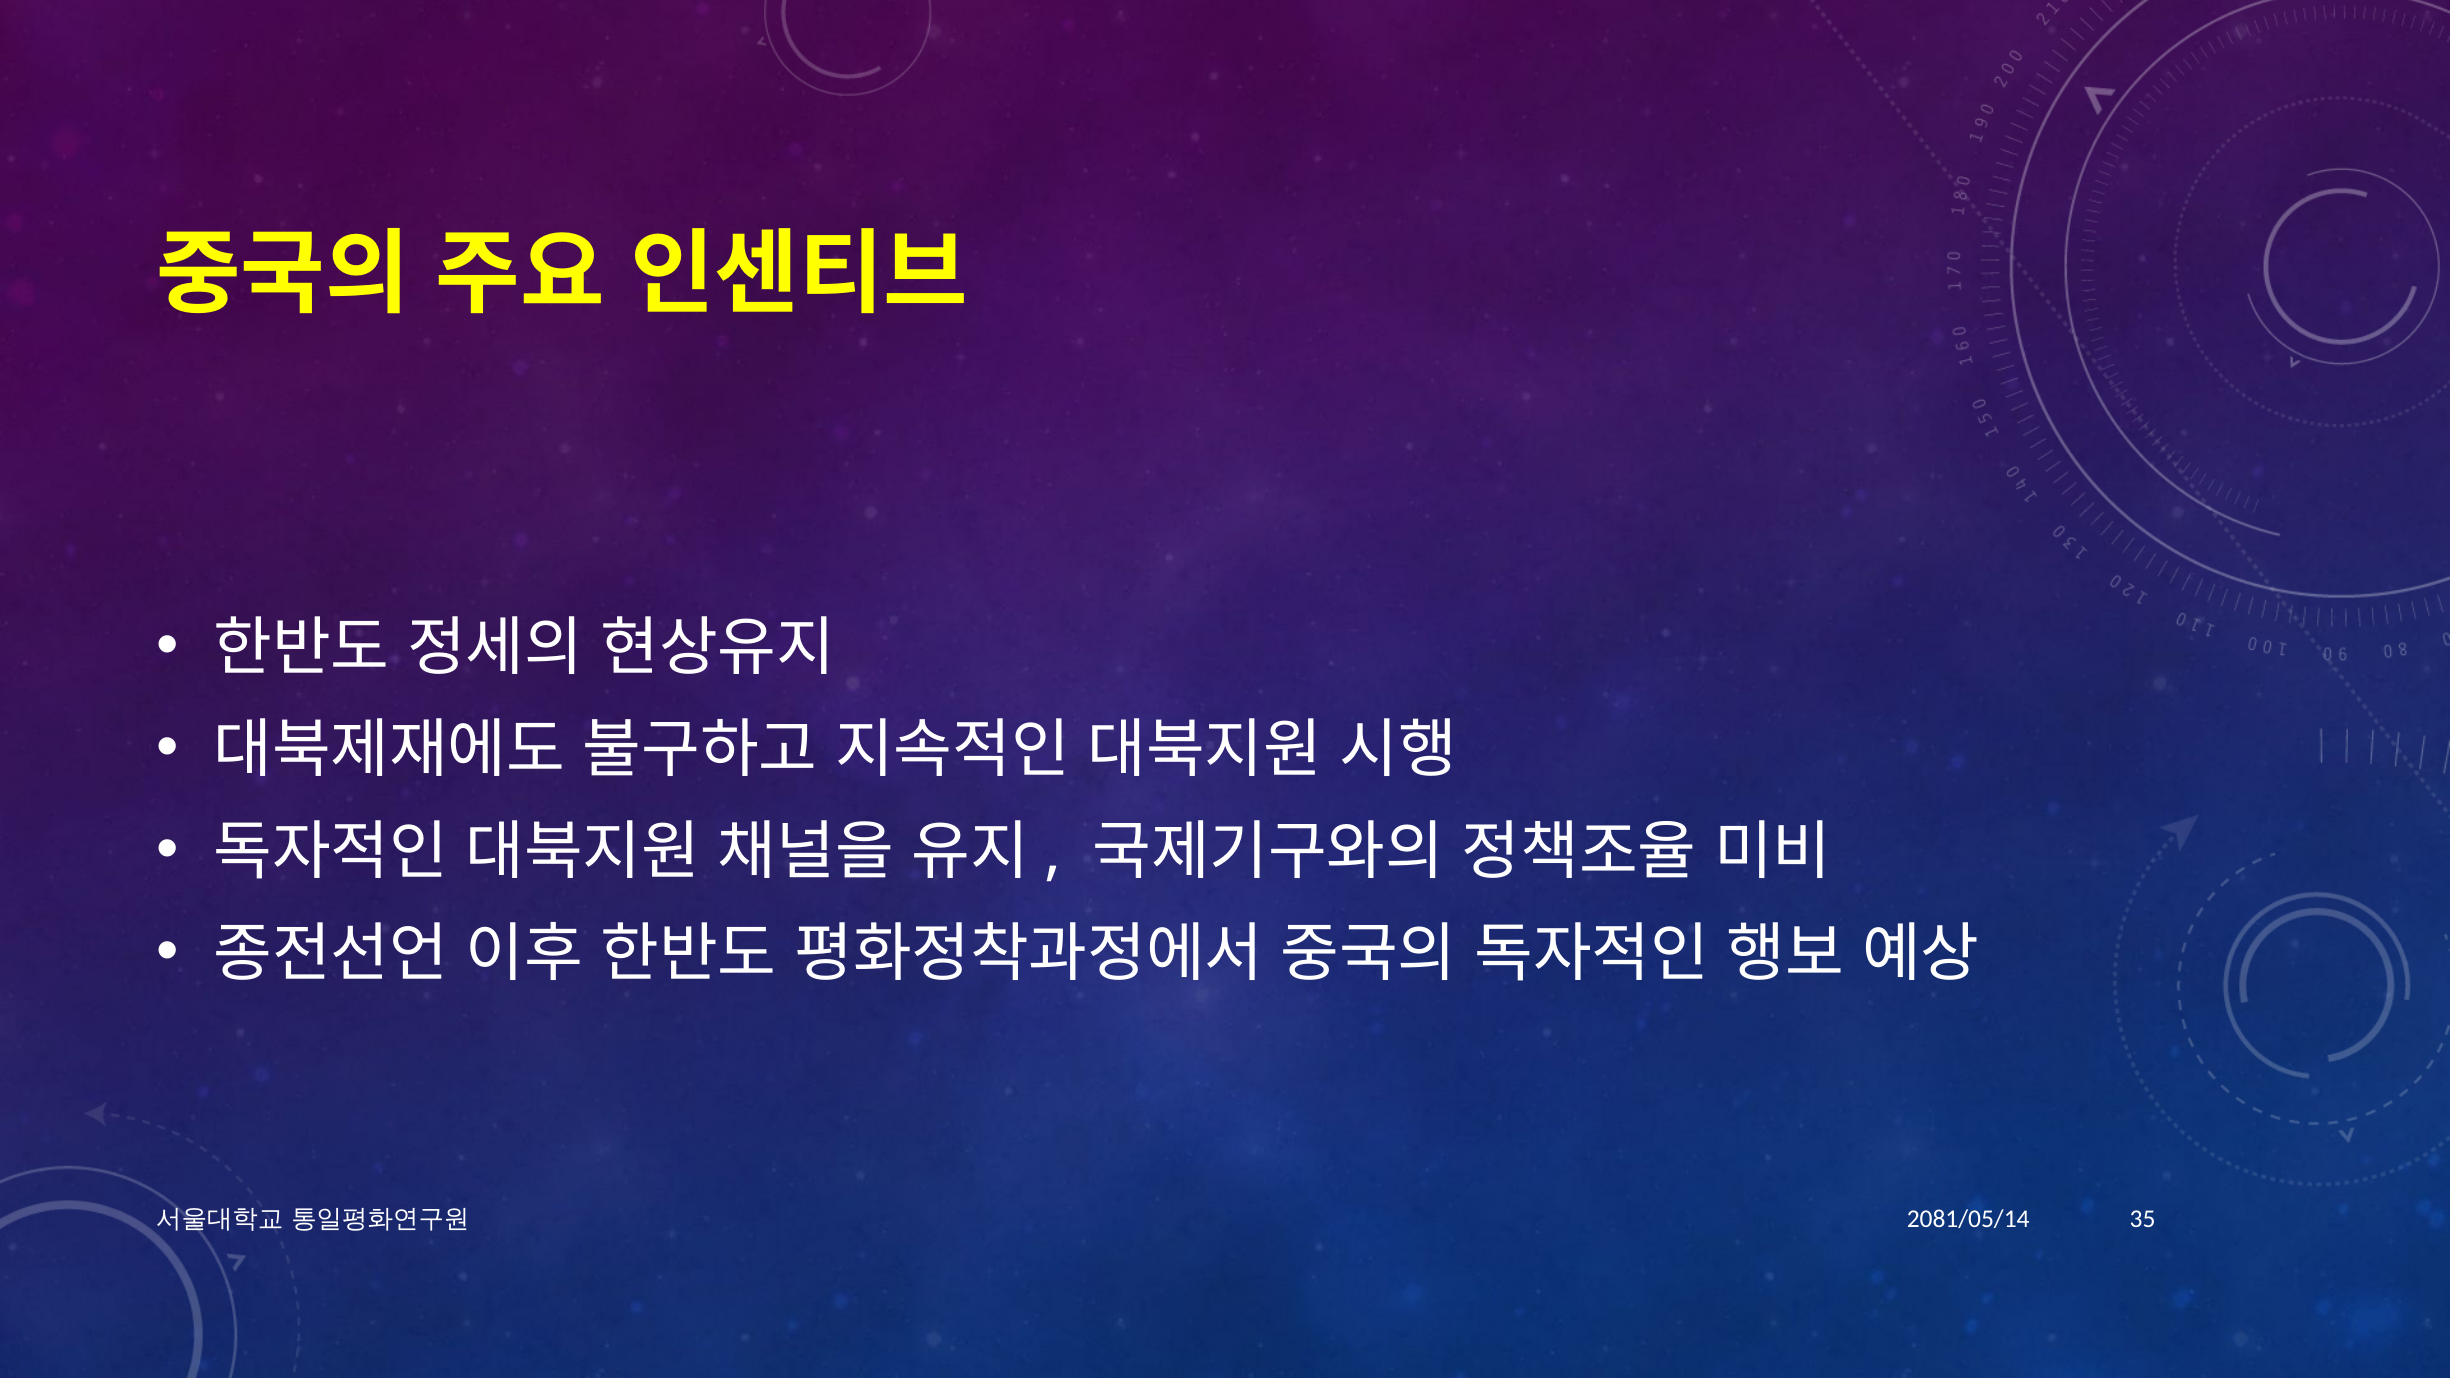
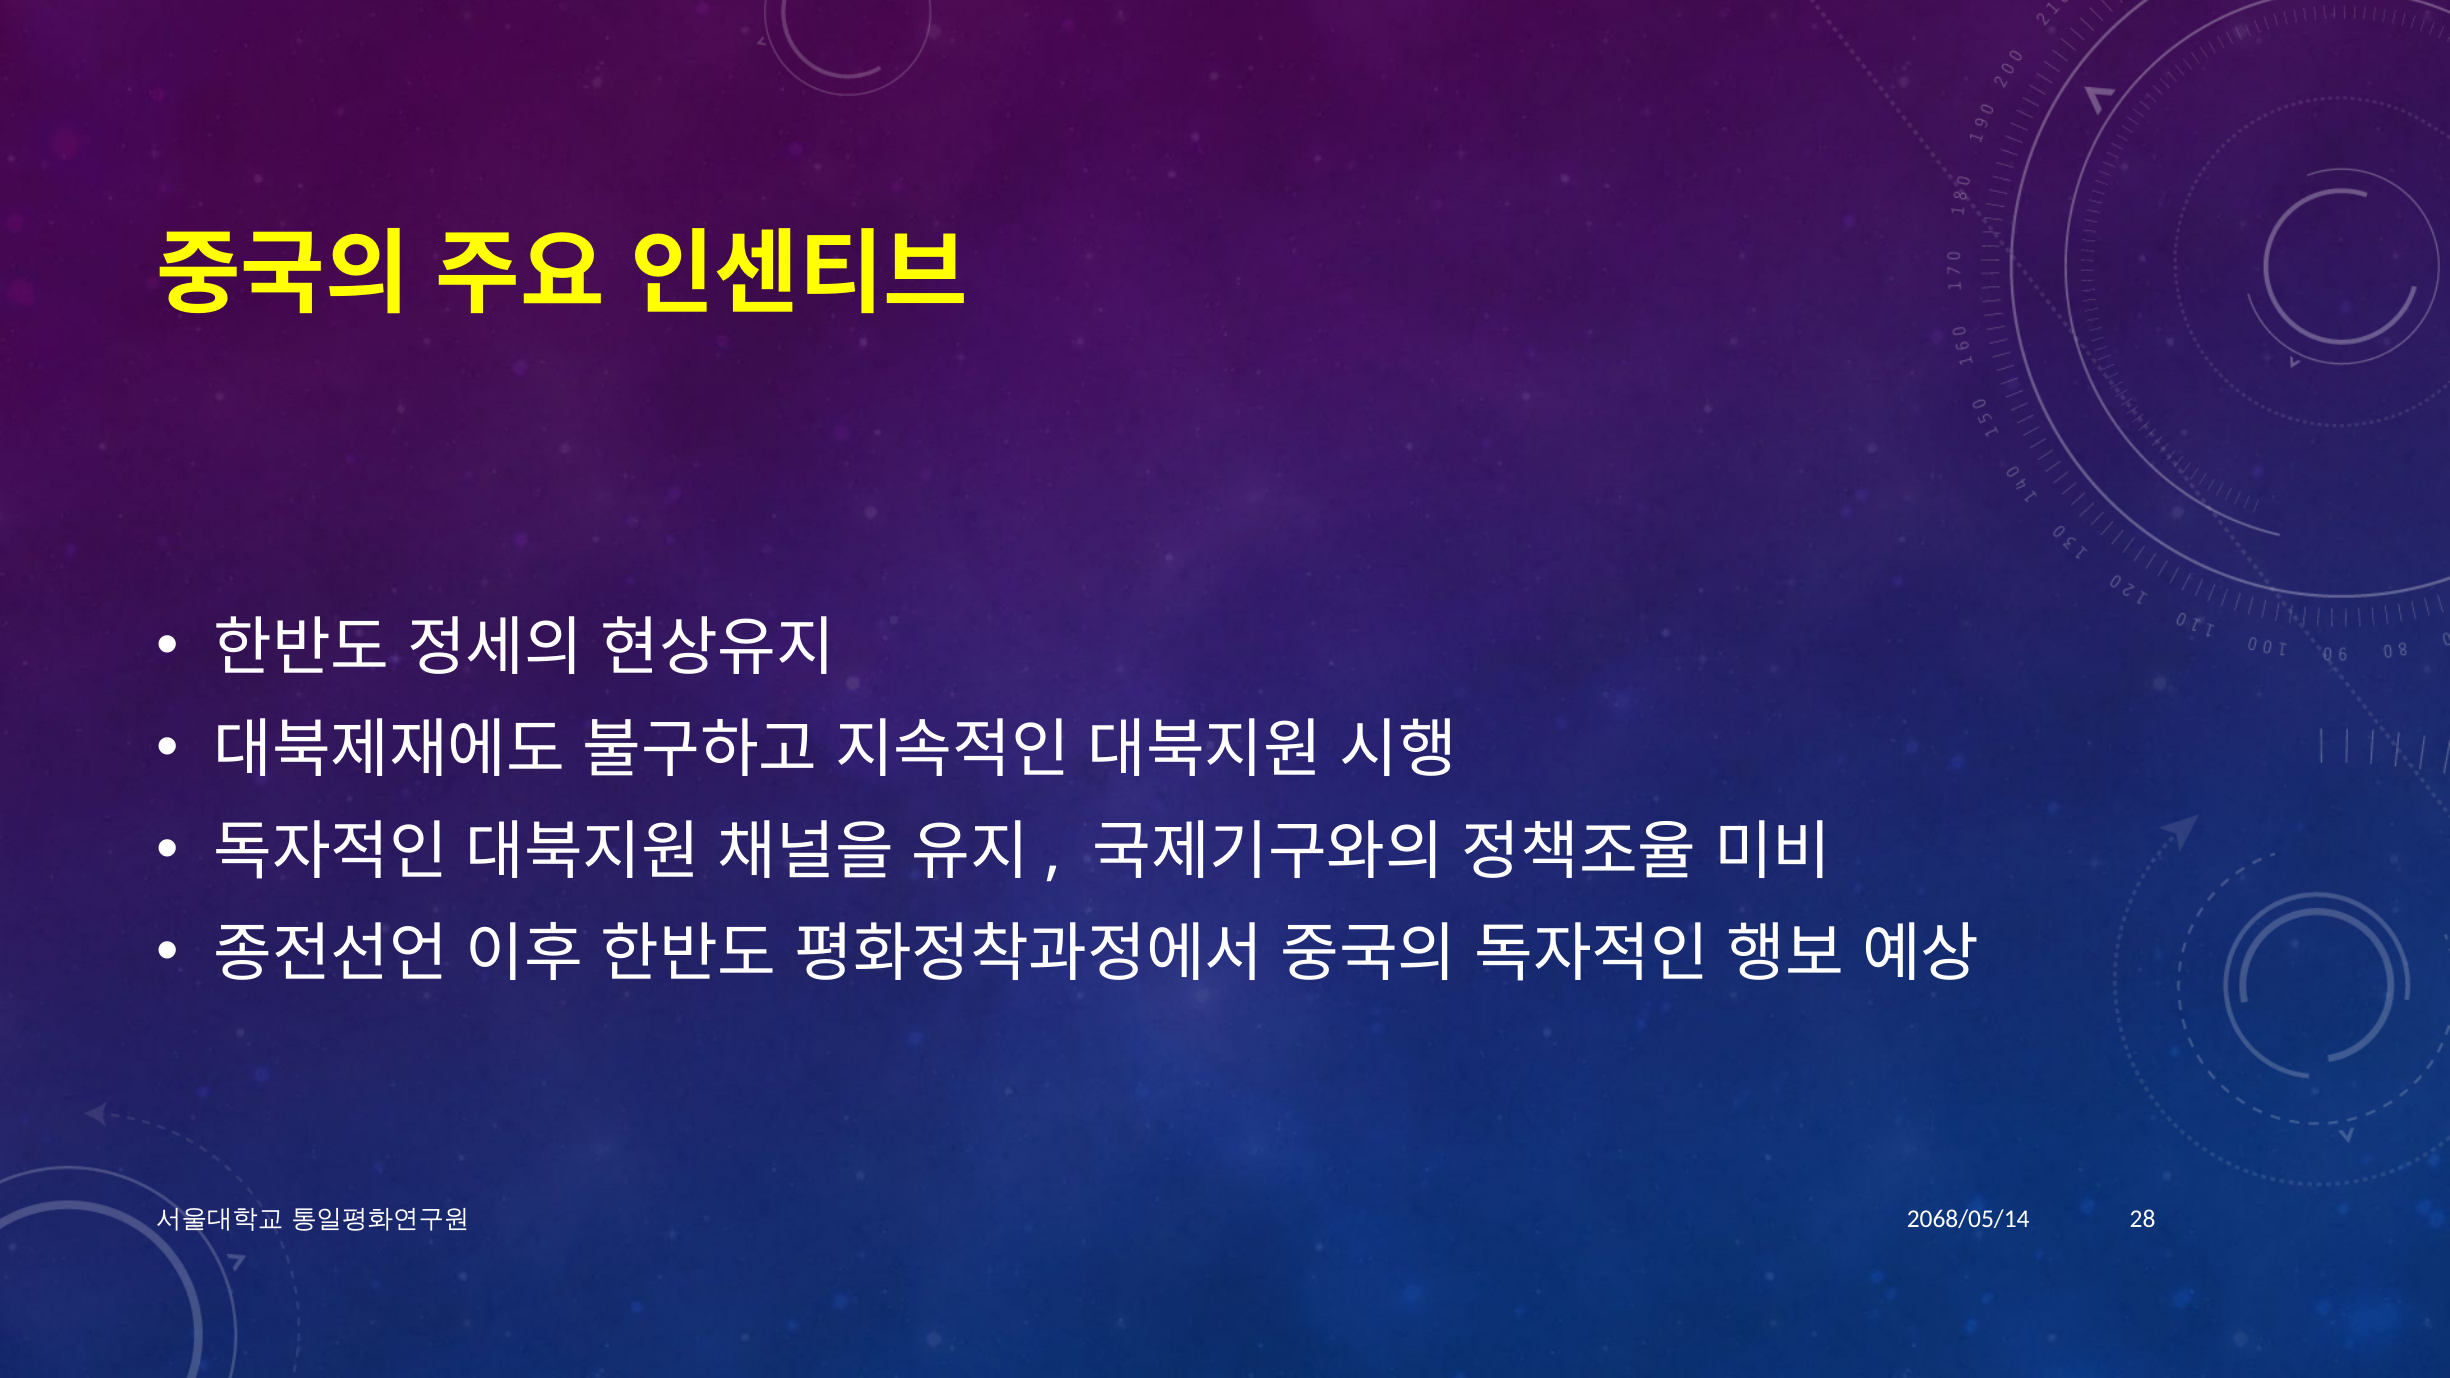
2081/05/14: 2081/05/14 -> 2068/05/14 (1968, 1219)
35: 35 -> 28 (2143, 1219)
